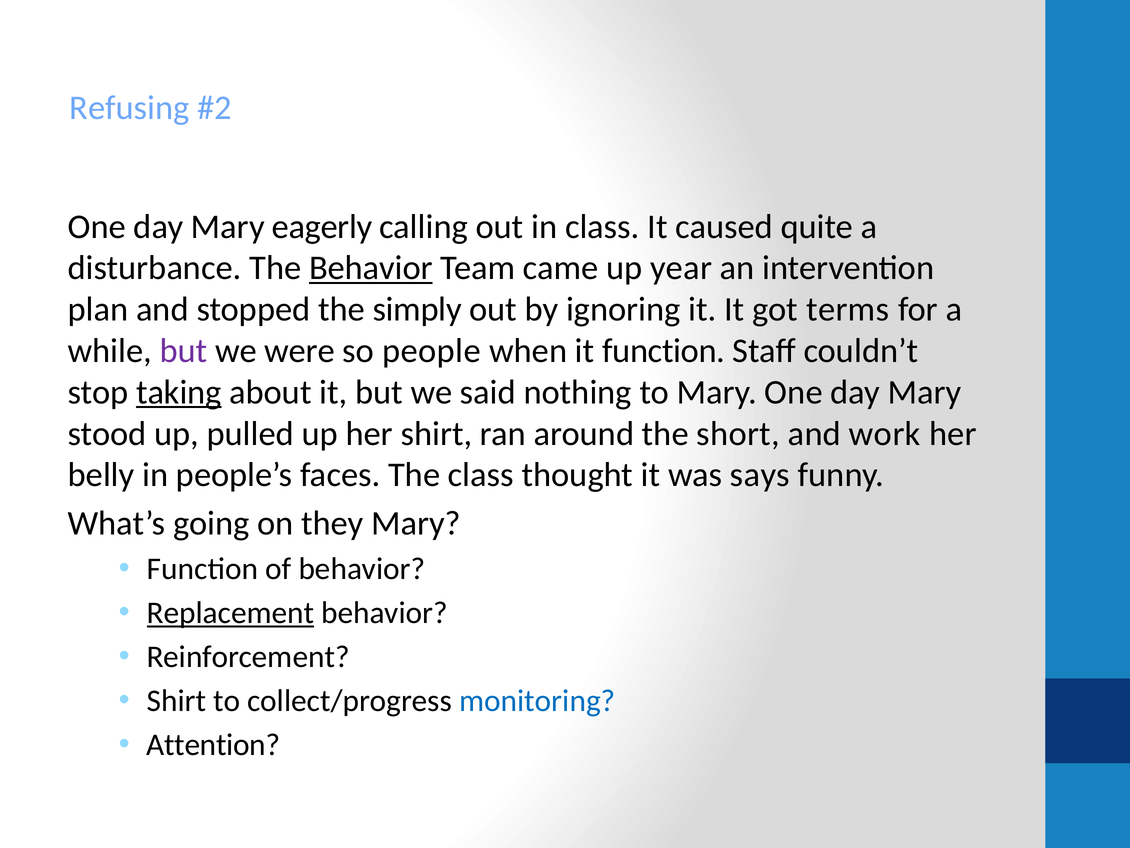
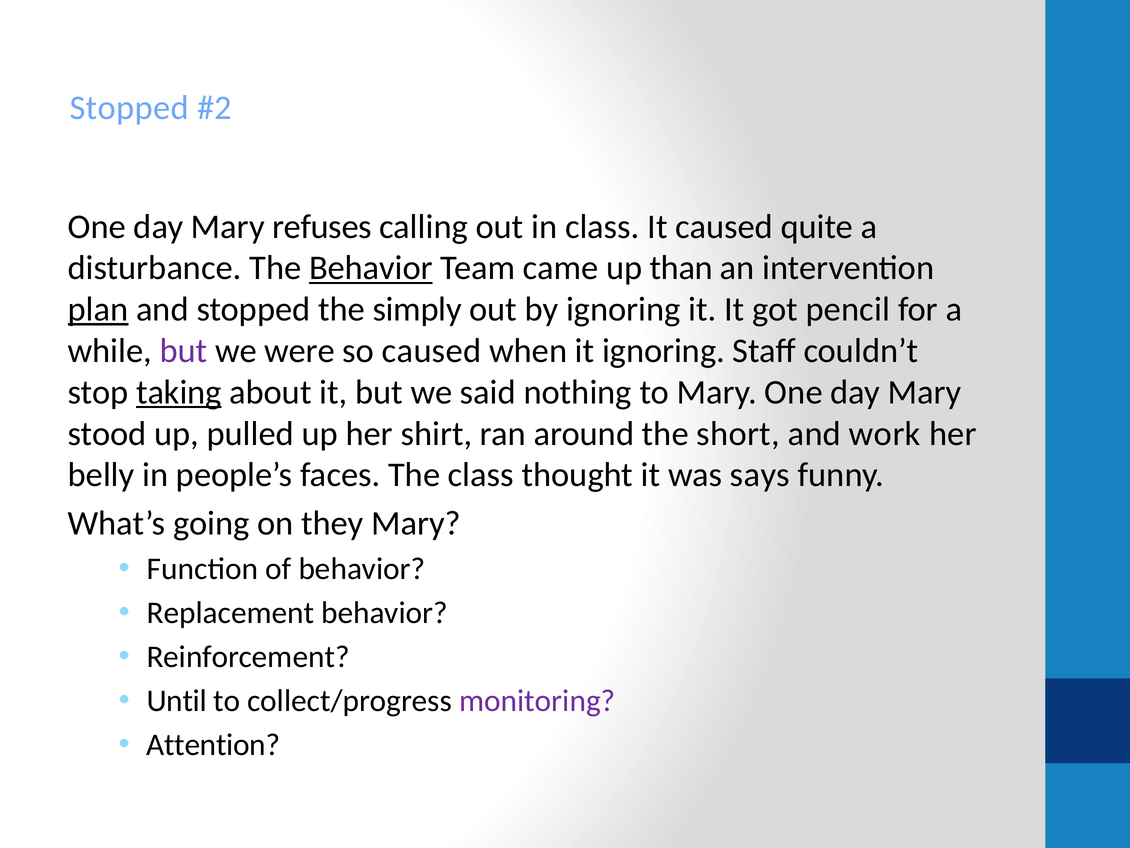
Refusing: Refusing -> Stopped (129, 108)
eagerly: eagerly -> refuses (322, 226)
year: year -> than (681, 268)
plan underline: none -> present (98, 309)
terms: terms -> pencil (848, 309)
so people: people -> caused (432, 351)
it function: function -> ignoring (664, 351)
Replacement underline: present -> none (231, 613)
Shirt: Shirt -> Until (177, 701)
monitoring colour: blue -> purple (537, 701)
